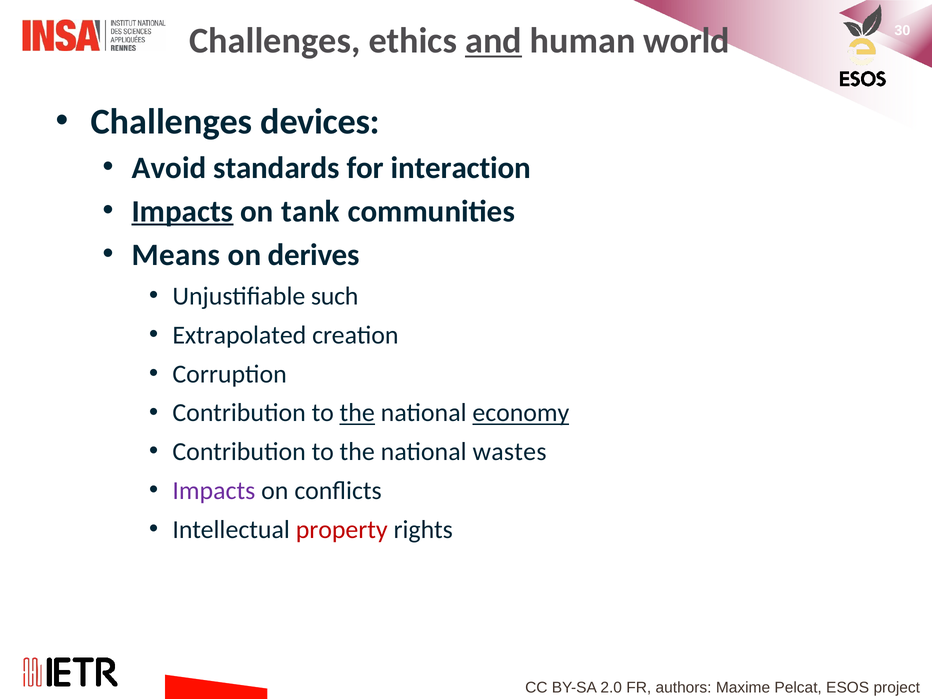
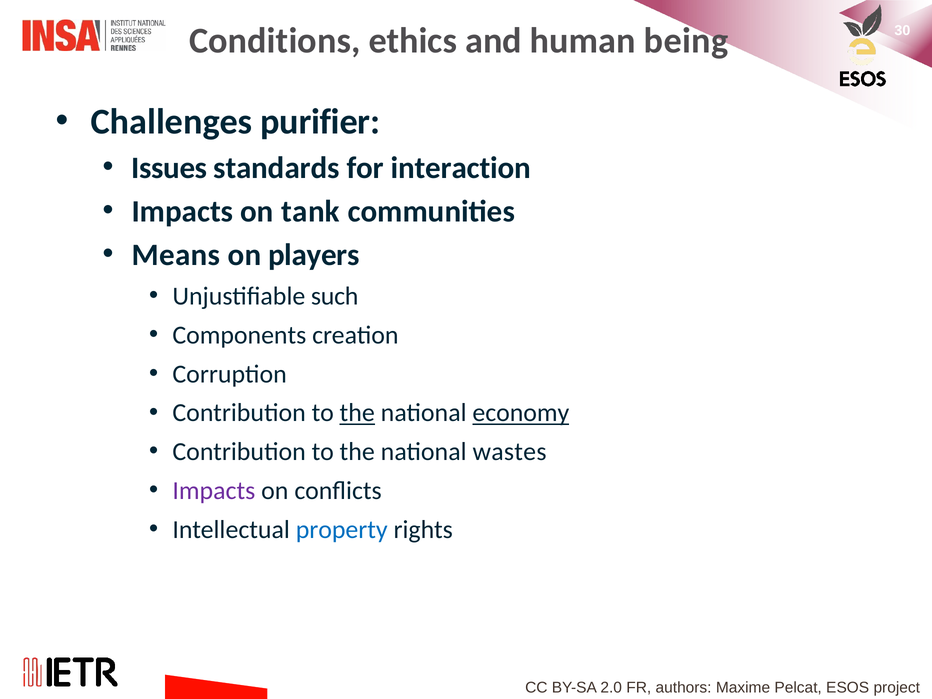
Challenges: Challenges -> Conditions (275, 41)
and underline: present -> none (494, 41)
world: world -> being (686, 41)
devices: devices -> purifier (320, 122)
Avoid: Avoid -> Issues (169, 168)
Impacts underline: present -> none (182, 211)
derives: derives -> players (314, 255)
Extrapolated: Extrapolated -> Components (239, 335)
property colour: red -> blue (342, 530)
